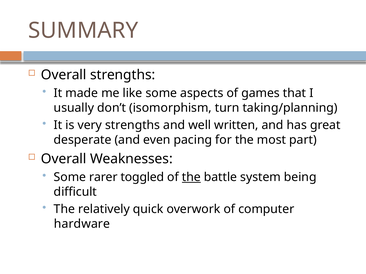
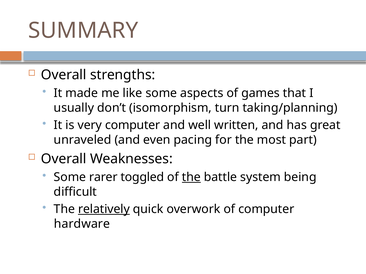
very strengths: strengths -> computer (133, 125)
desperate: desperate -> unraveled (83, 140)
relatively underline: none -> present (104, 210)
